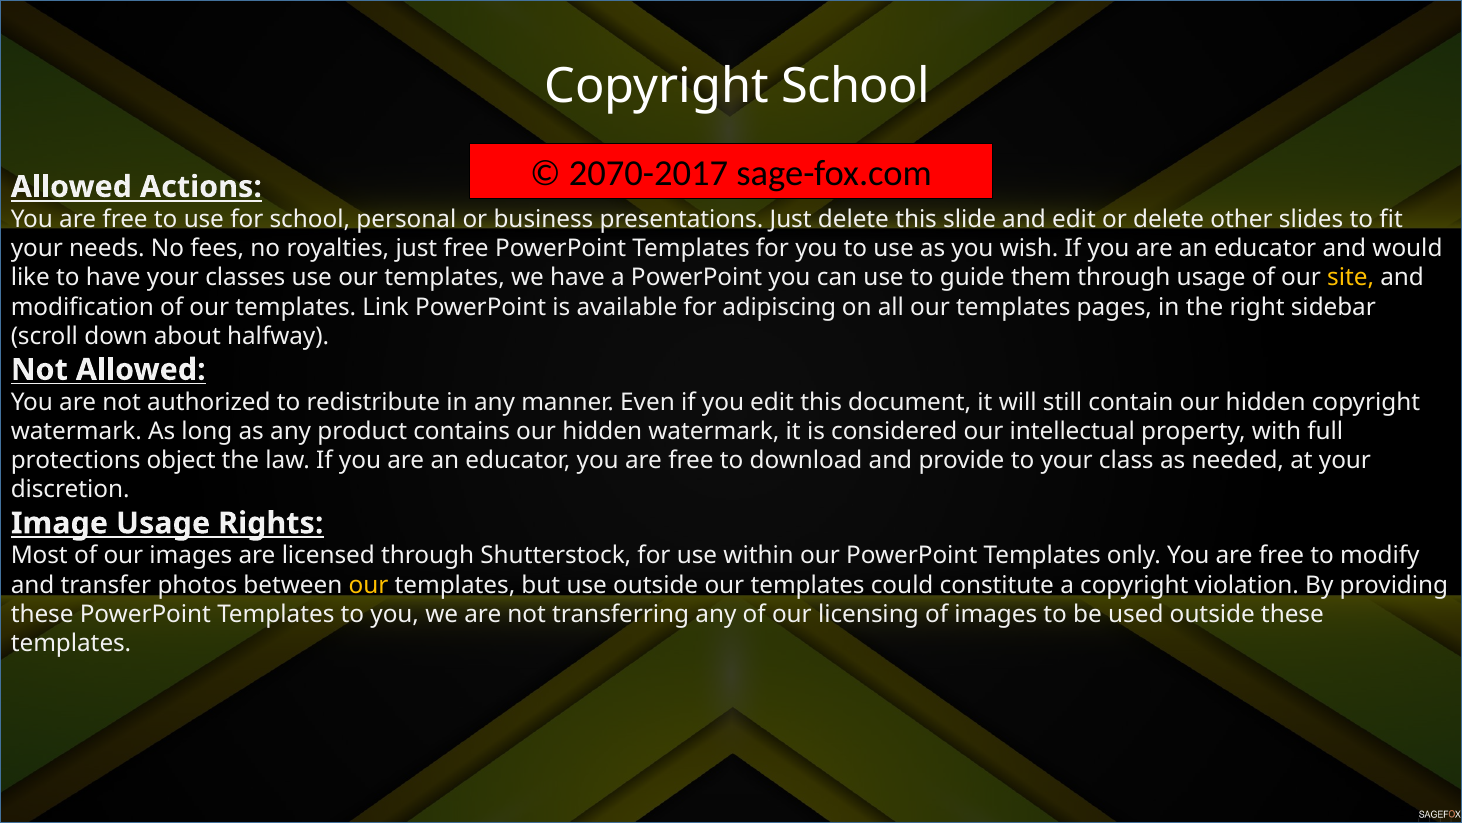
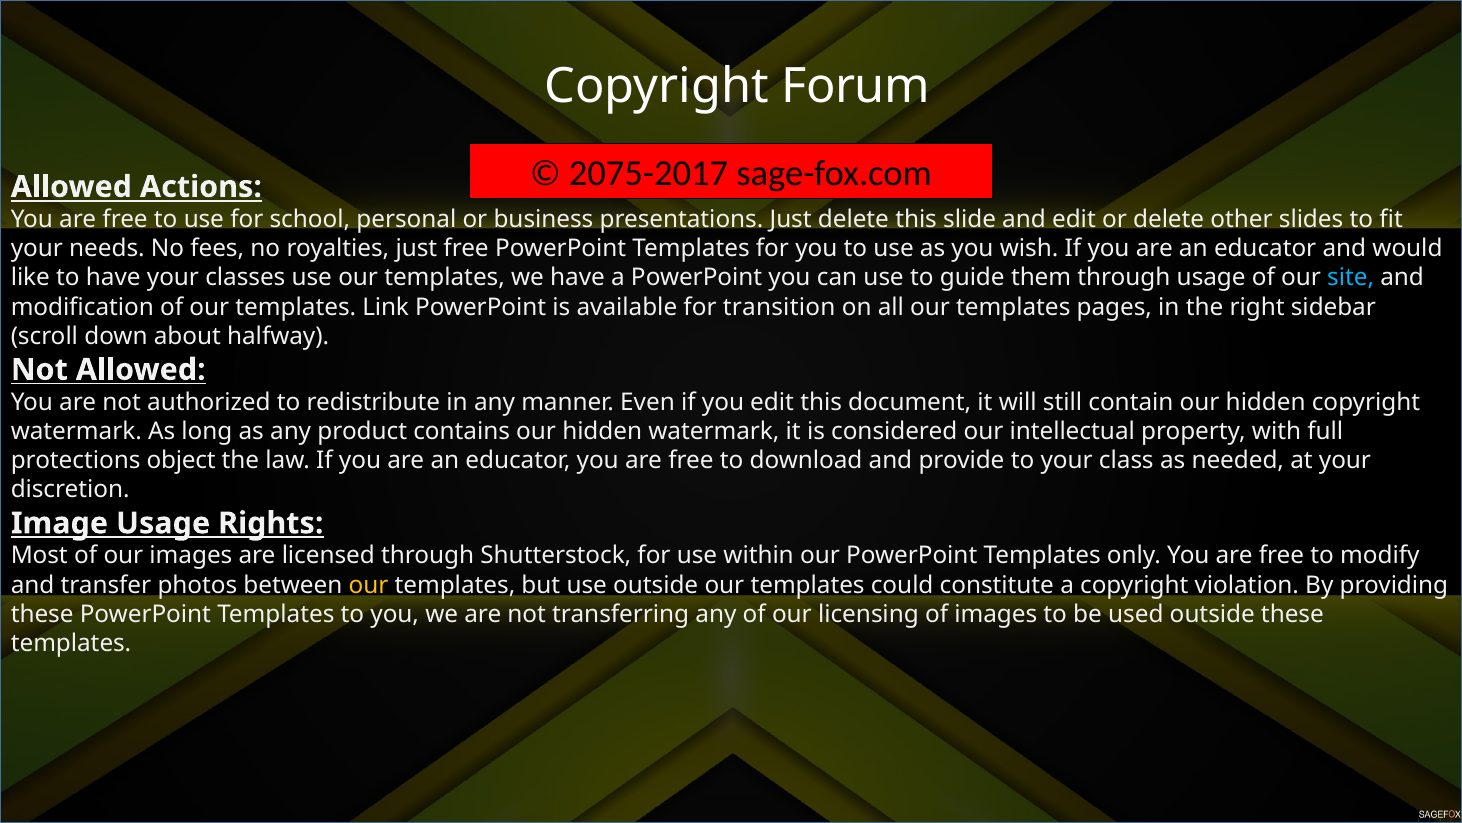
Copyright School: School -> Forum (856, 86)
2070-2017: 2070-2017 -> 2075-2017 (648, 173)
site colour: yellow -> light blue (1351, 278)
adipiscing: adipiscing -> transition (779, 307)
